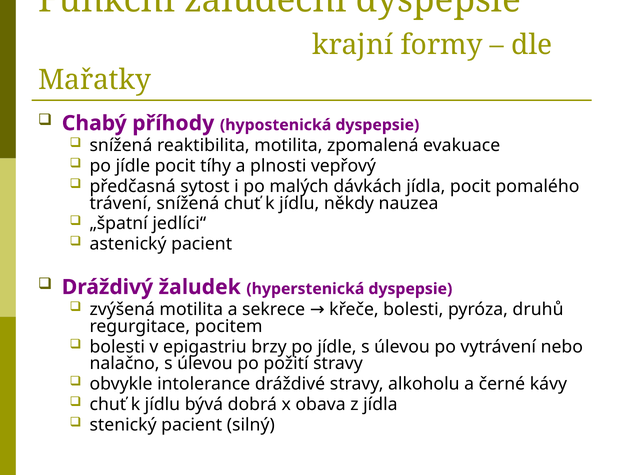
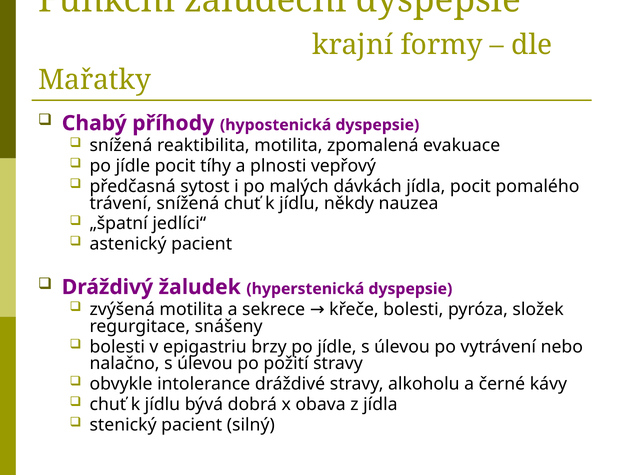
druhů: druhů -> složek (538, 310)
pocitem: pocitem -> snášeny (229, 327)
